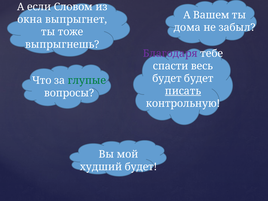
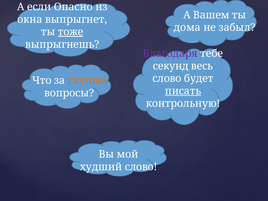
Словом: Словом -> Опасно (73, 7)
тоже underline: none -> present (71, 32)
спасти: спасти -> секунд (171, 66)
будет: будет -> слово (167, 79)
глупые colour: green -> orange (87, 80)
худший будет: будет -> слово (141, 167)
